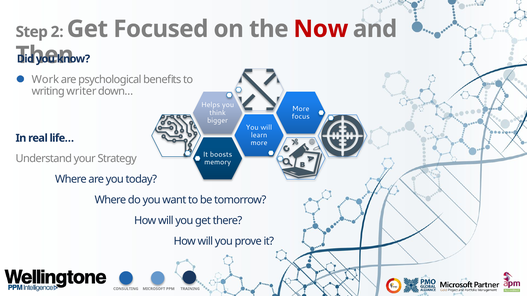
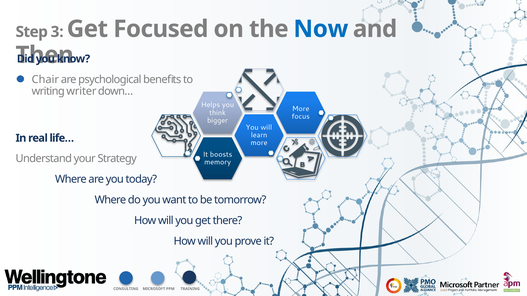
2: 2 -> 3 (57, 32)
Now colour: red -> blue (321, 29)
Work: Work -> Chair (45, 80)
